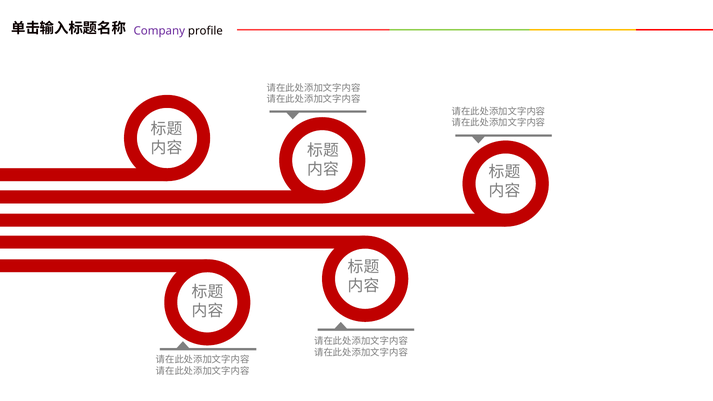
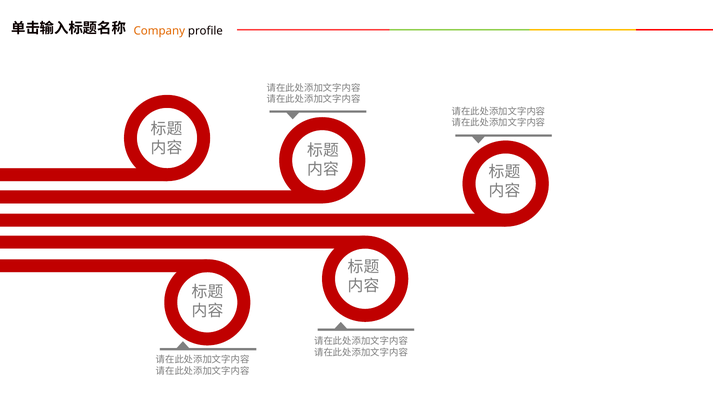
Company colour: purple -> orange (159, 31)
